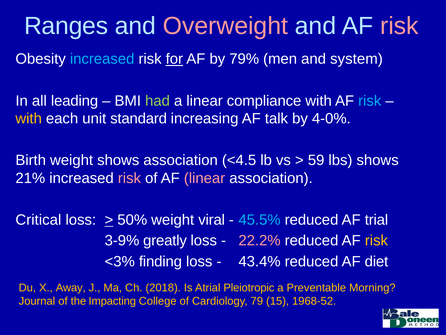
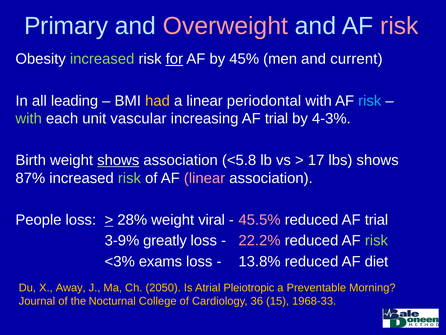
Ranges: Ranges -> Primary (66, 26)
increased colour: light blue -> light green (102, 59)
79%: 79% -> 45% (244, 59)
system: system -> current (356, 59)
had colour: light green -> yellow (157, 101)
compliance: compliance -> periodontal (264, 101)
with colour: yellow -> light green (29, 118)
standard: standard -> vascular (138, 118)
increasing AF talk: talk -> trial (277, 118)
4-0%: 4-0% -> 4-3% (331, 118)
shows underline: none -> present (118, 160)
<4.5: <4.5 -> <5.8 (239, 160)
59: 59 -> 17 (316, 160)
21%: 21% -> 87% (30, 178)
risk colour: pink -> light green (129, 178)
Critical: Critical -> People (38, 220)
50%: 50% -> 28% (132, 220)
45.5% colour: light blue -> pink (260, 220)
risk colour: yellow -> light green (376, 240)
finding: finding -> exams (160, 261)
43.4%: 43.4% -> 13.8% (260, 261)
2018: 2018 -> 2050 (163, 287)
Impacting: Impacting -> Nocturnal (112, 301)
79: 79 -> 36 (257, 301)
1968-52: 1968-52 -> 1968-33 (314, 301)
